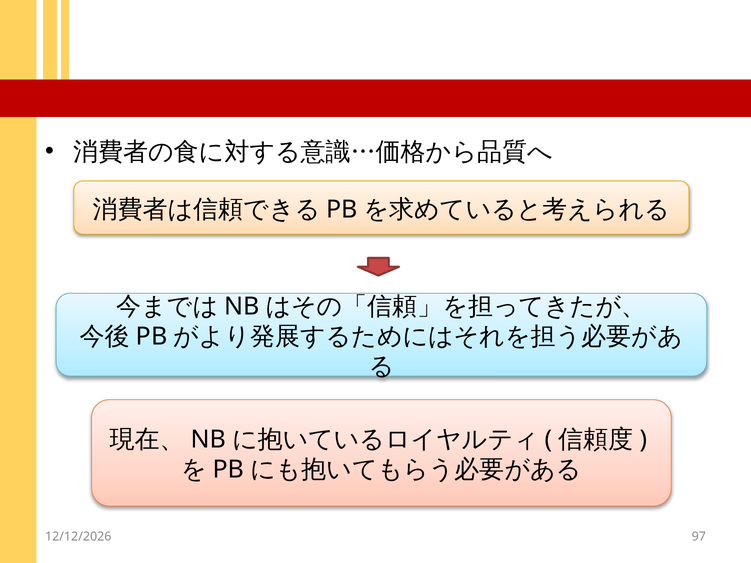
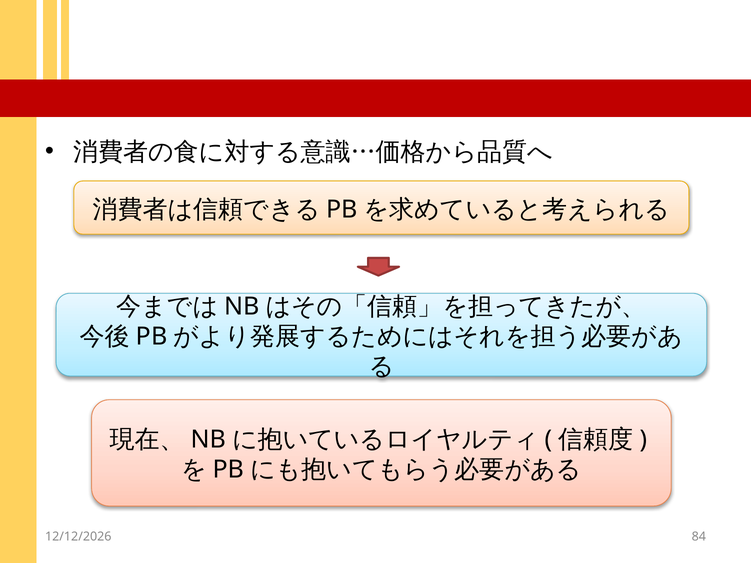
97: 97 -> 84 (699, 537)
